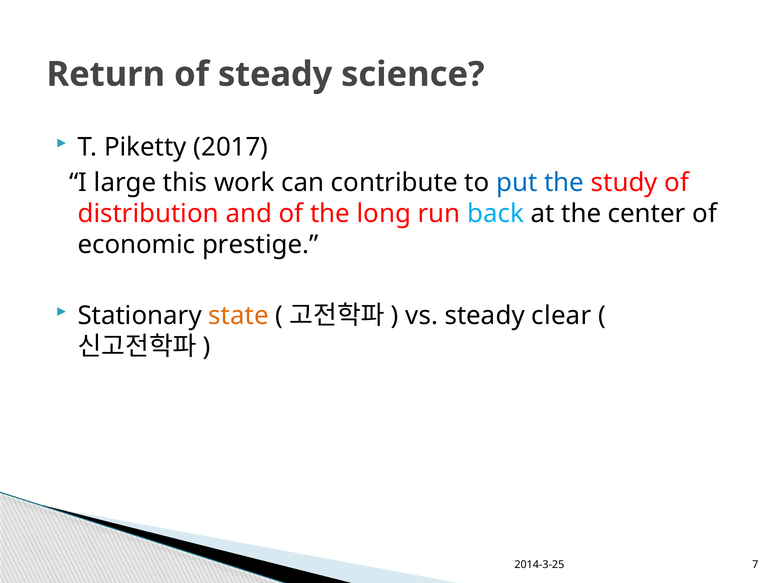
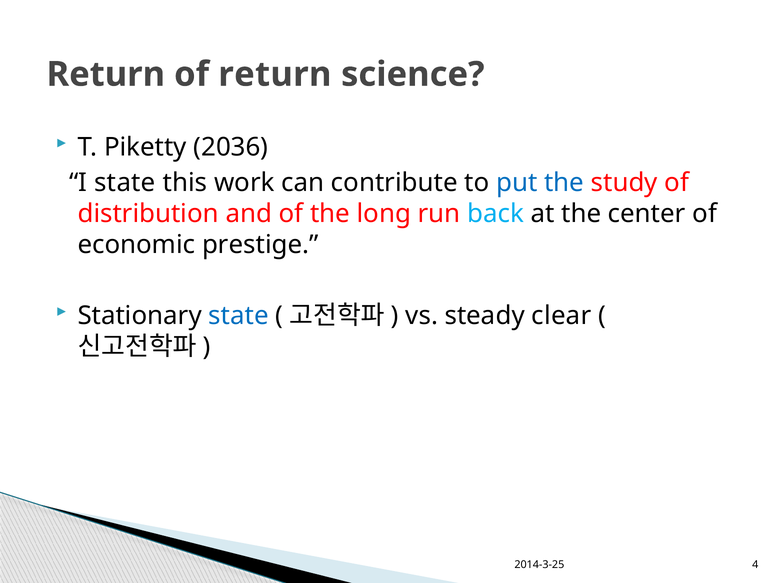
of steady: steady -> return (275, 74)
2017: 2017 -> 2036 (231, 147)
I large: large -> state (125, 182)
state colour: orange -> blue (239, 315)
7: 7 -> 4 (755, 564)
